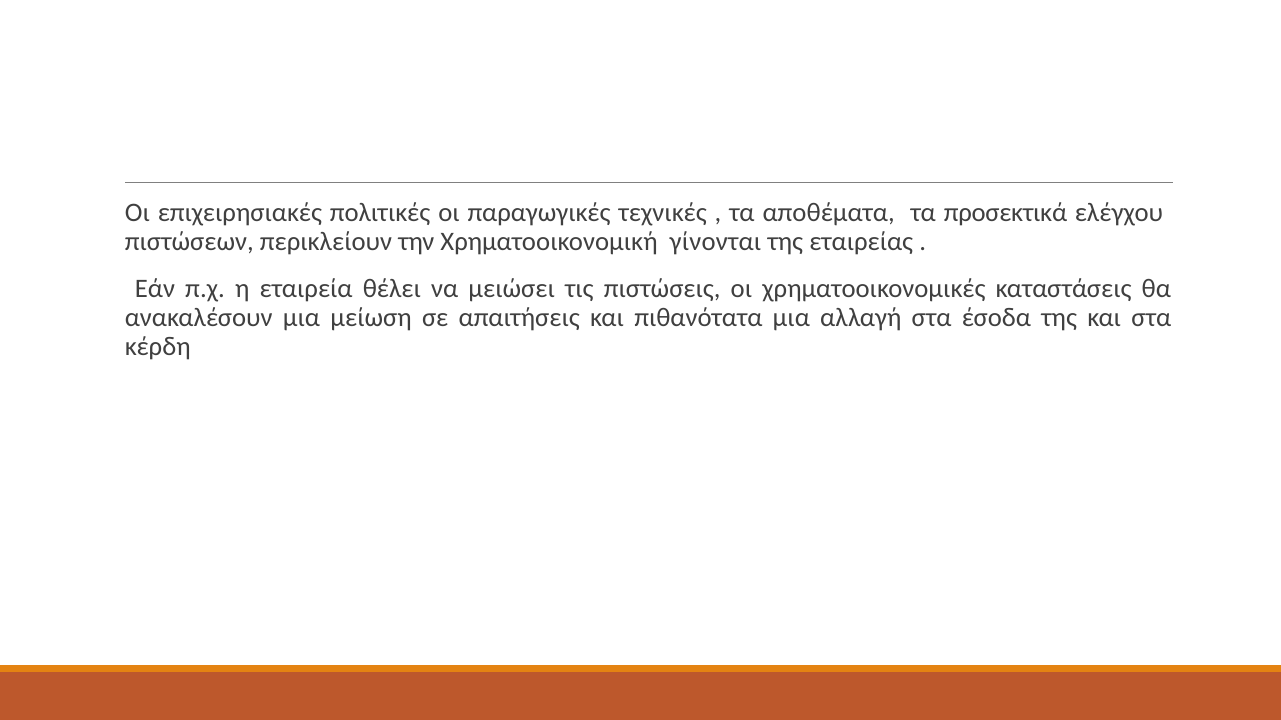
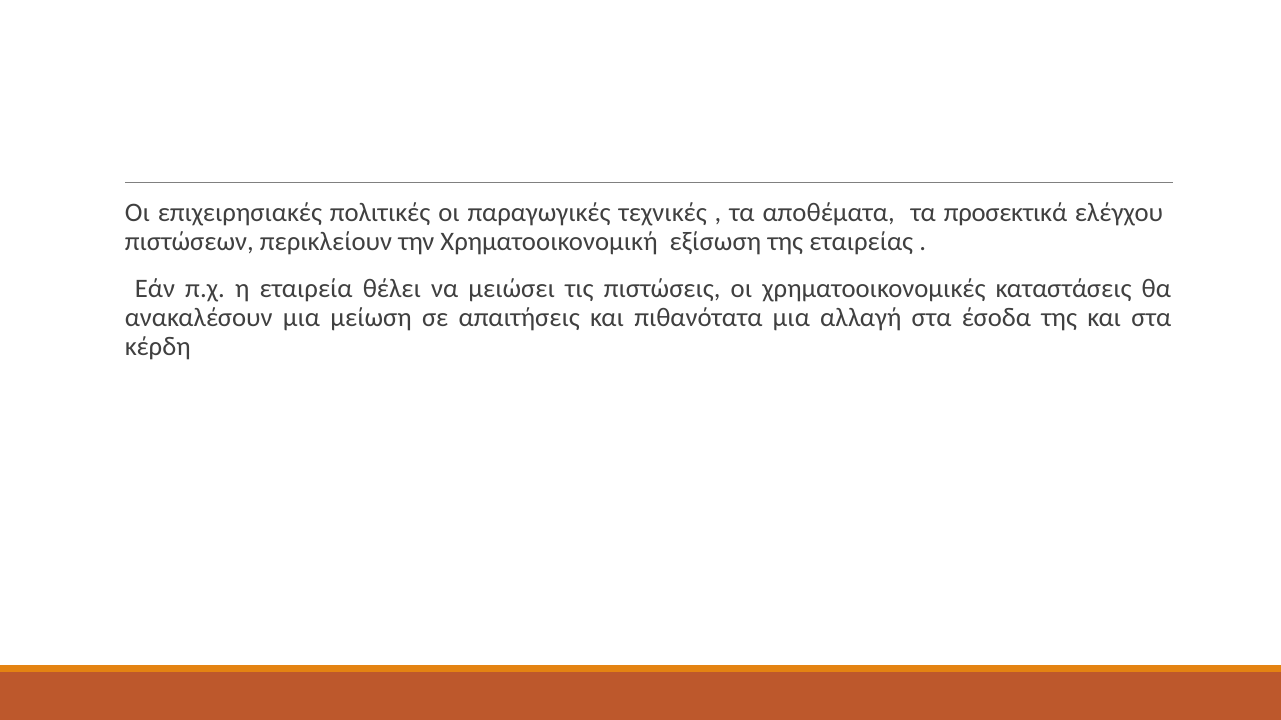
γίνονται: γίνονται -> εξίσωση (716, 242)
